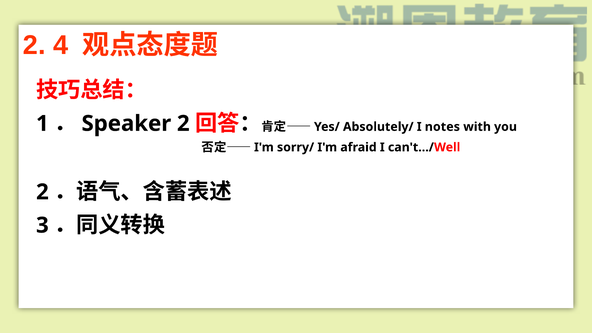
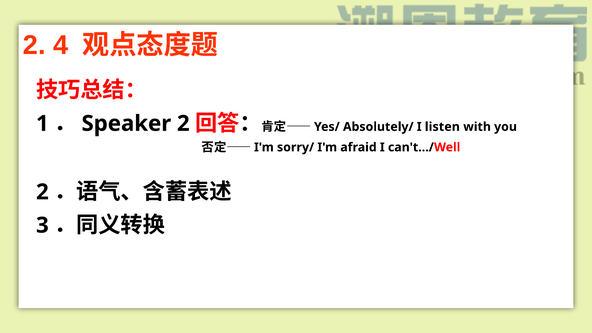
notes: notes -> listen (442, 127)
